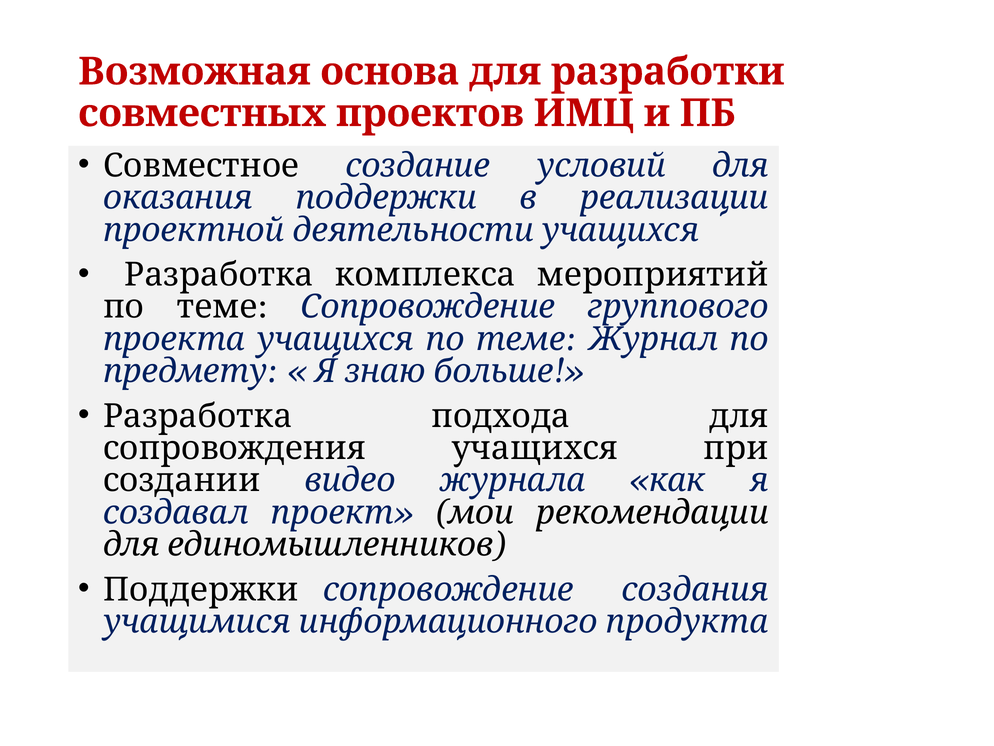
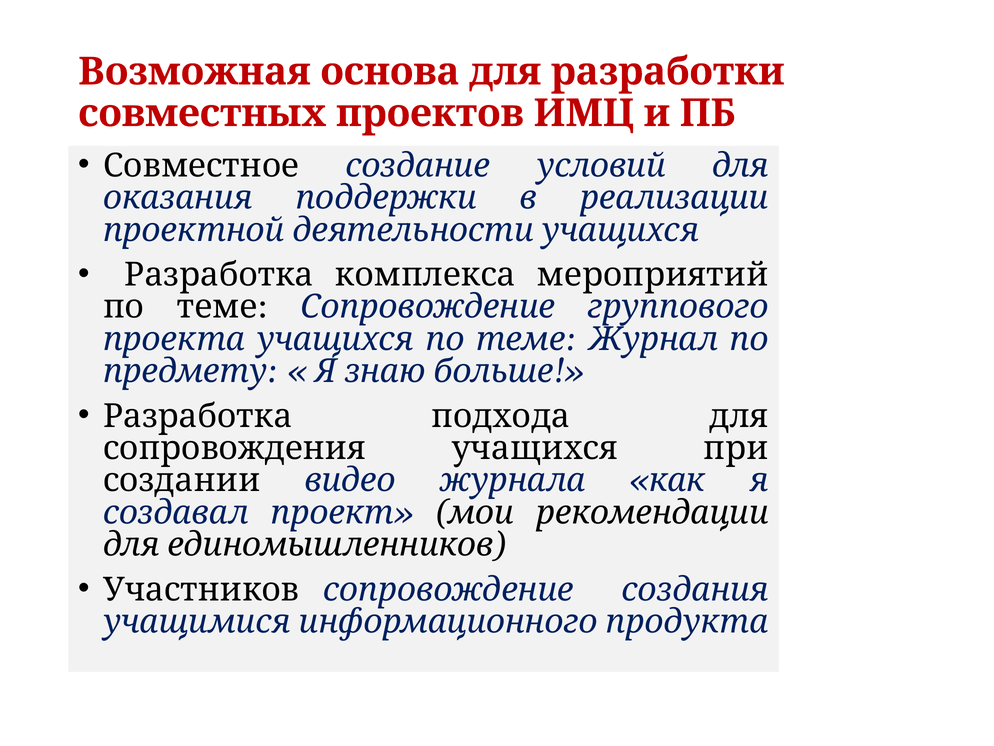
Поддержки: Поддержки -> Участников (201, 589)
